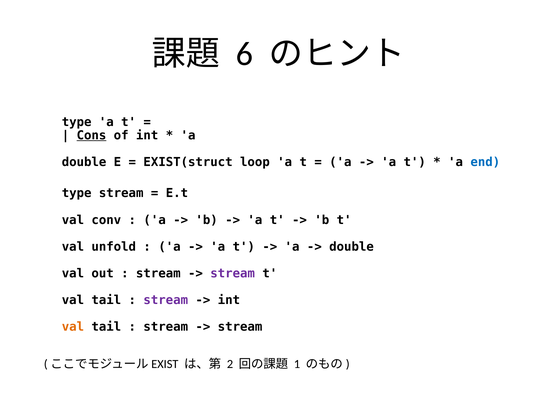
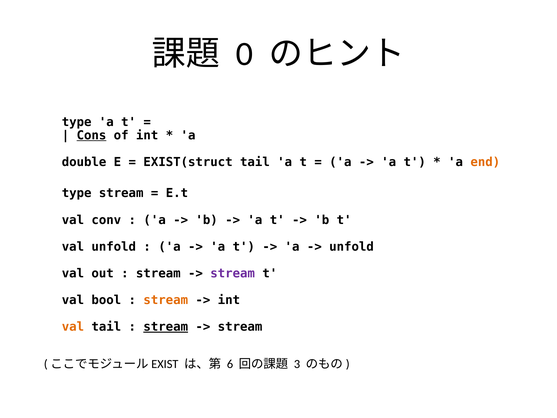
6: 6 -> 0 (244, 54)
EXIST(struct loop: loop -> tail (255, 162)
end colour: blue -> orange (485, 162)
double: double -> unfold (352, 247)
tail: tail -> bool (106, 300)
stream colour: purple -> orange (166, 300)
stream underline: none -> present (166, 327)
2: 2 -> 6 (230, 364)
1: 1 -> 3 (297, 364)
